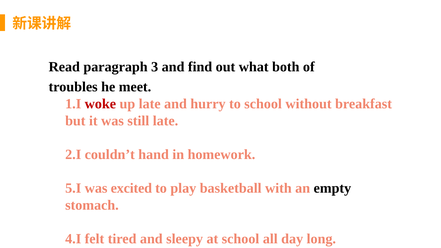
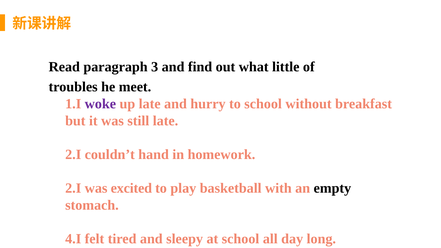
both: both -> little (286, 67)
woke colour: red -> purple (100, 104)
5.I: 5.I -> 2.I (73, 188)
